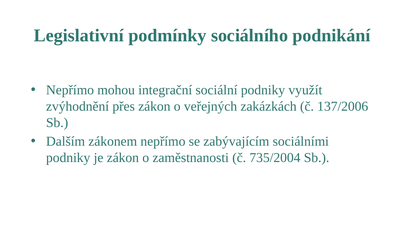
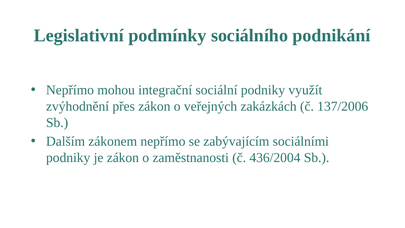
735/2004: 735/2004 -> 436/2004 (275, 158)
